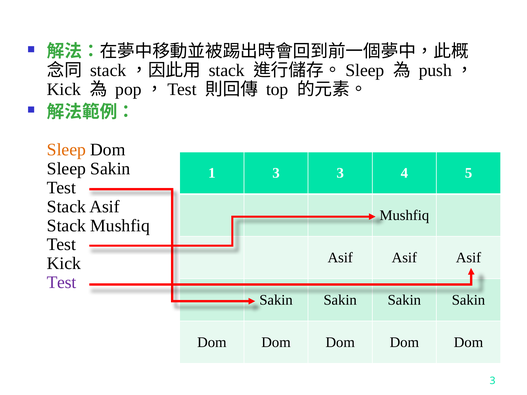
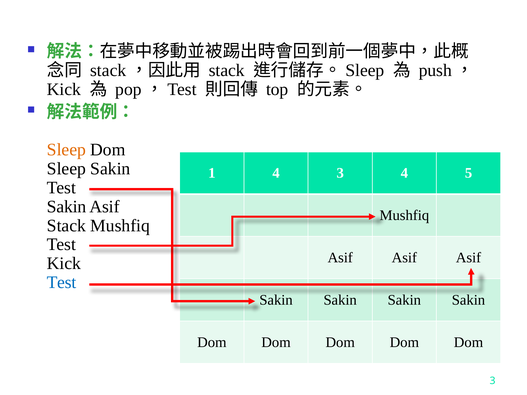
1 3: 3 -> 4 (276, 173)
Stack: Stack -> Sakin (67, 207)
Test colour: purple -> blue (62, 283)
